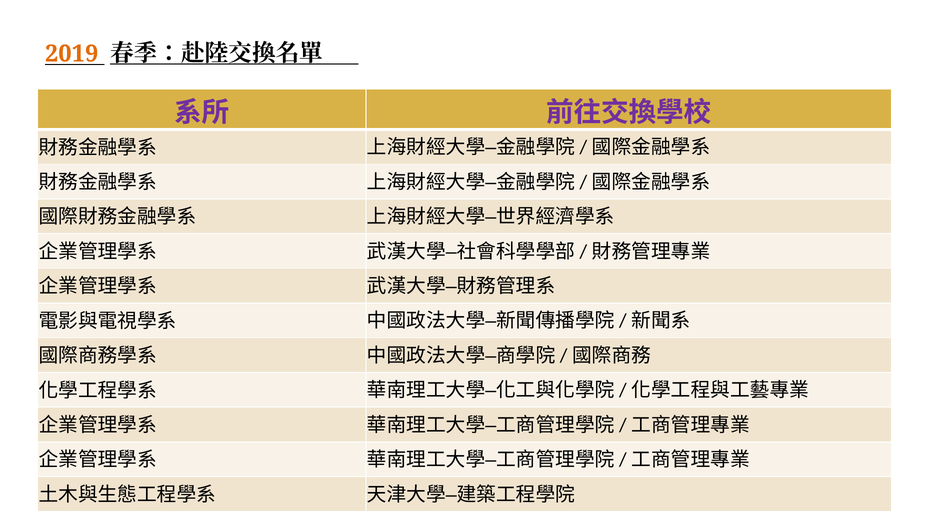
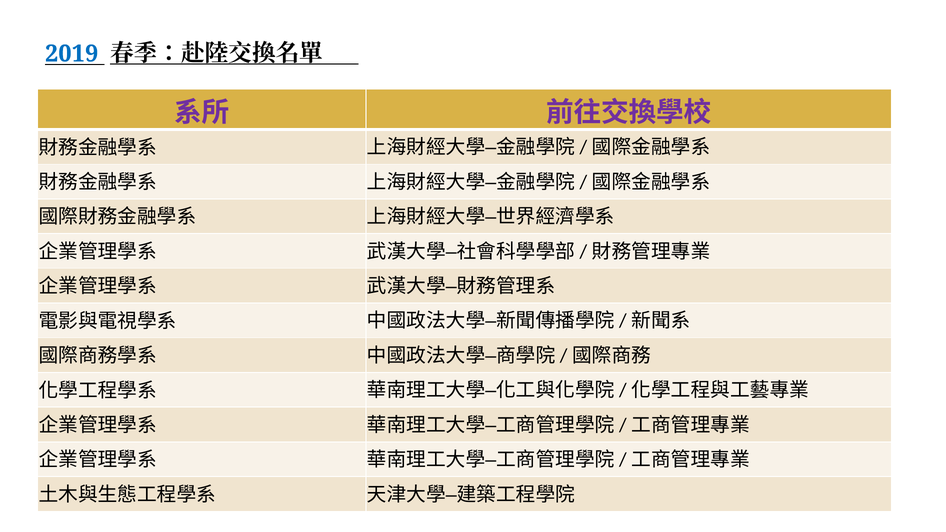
2019 colour: orange -> blue (72, 54)
